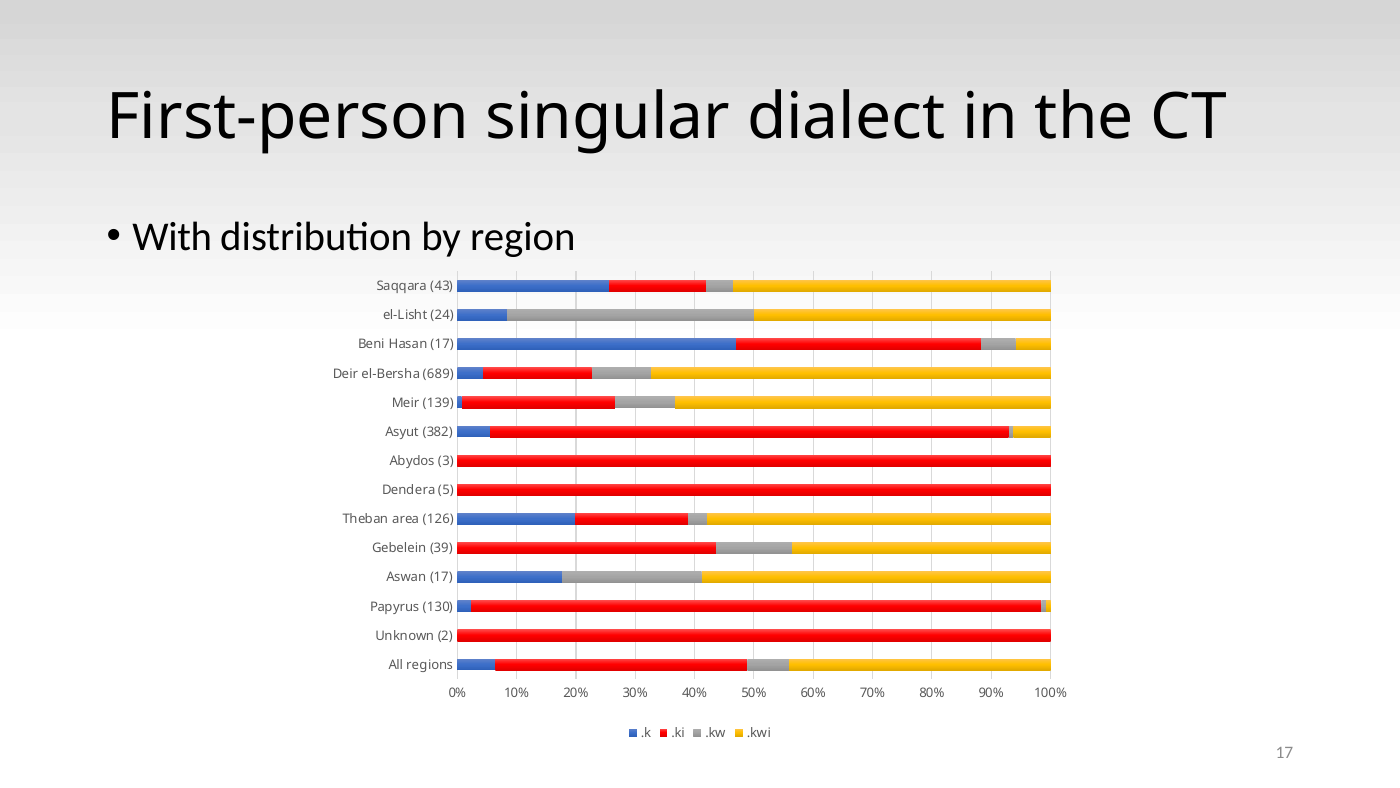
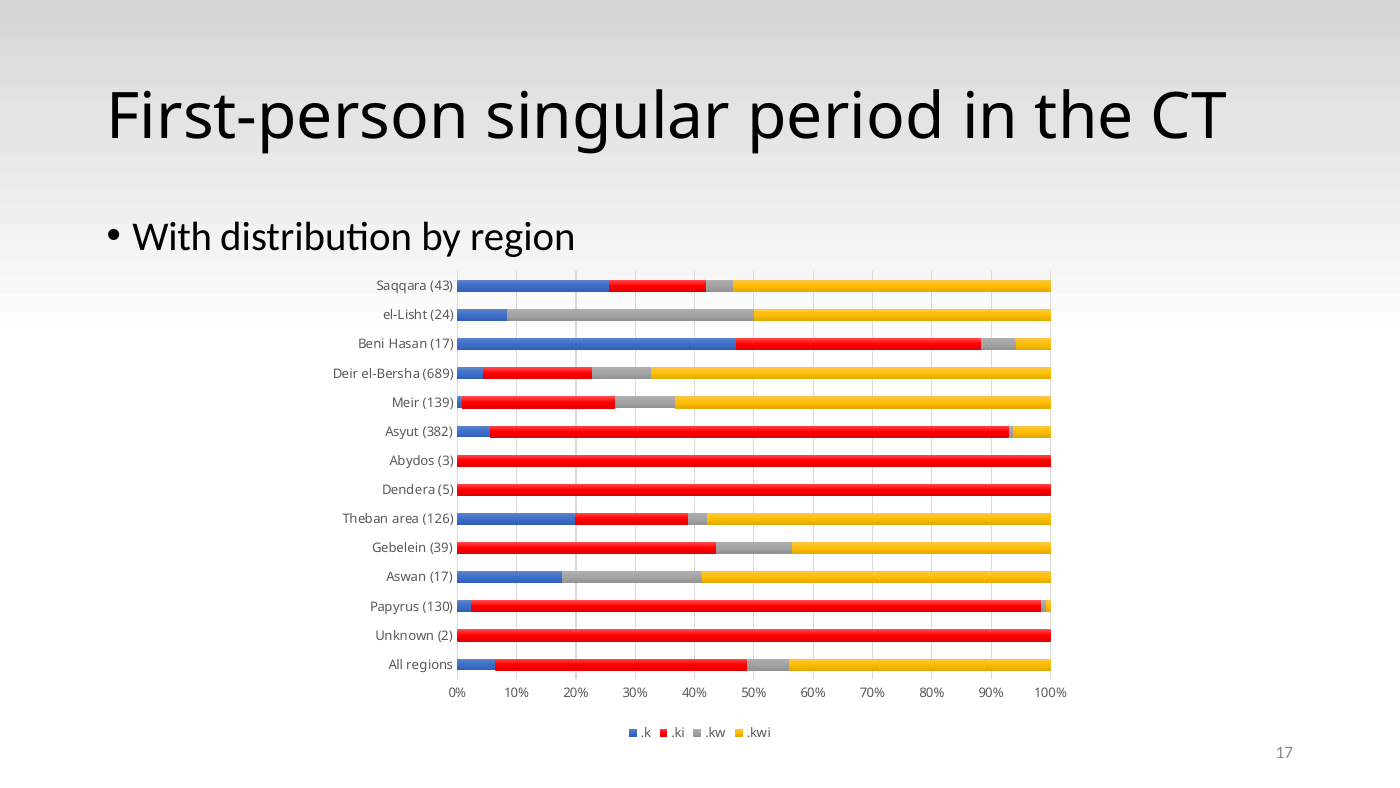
dialect: dialect -> period (846, 118)
